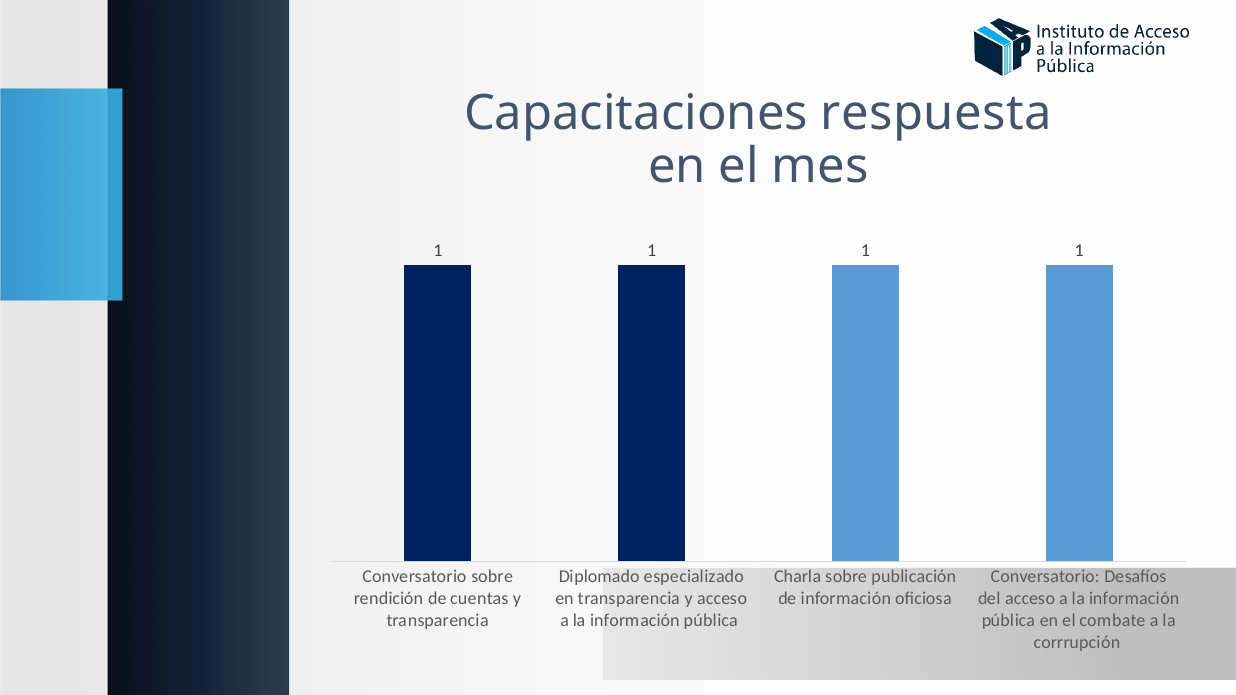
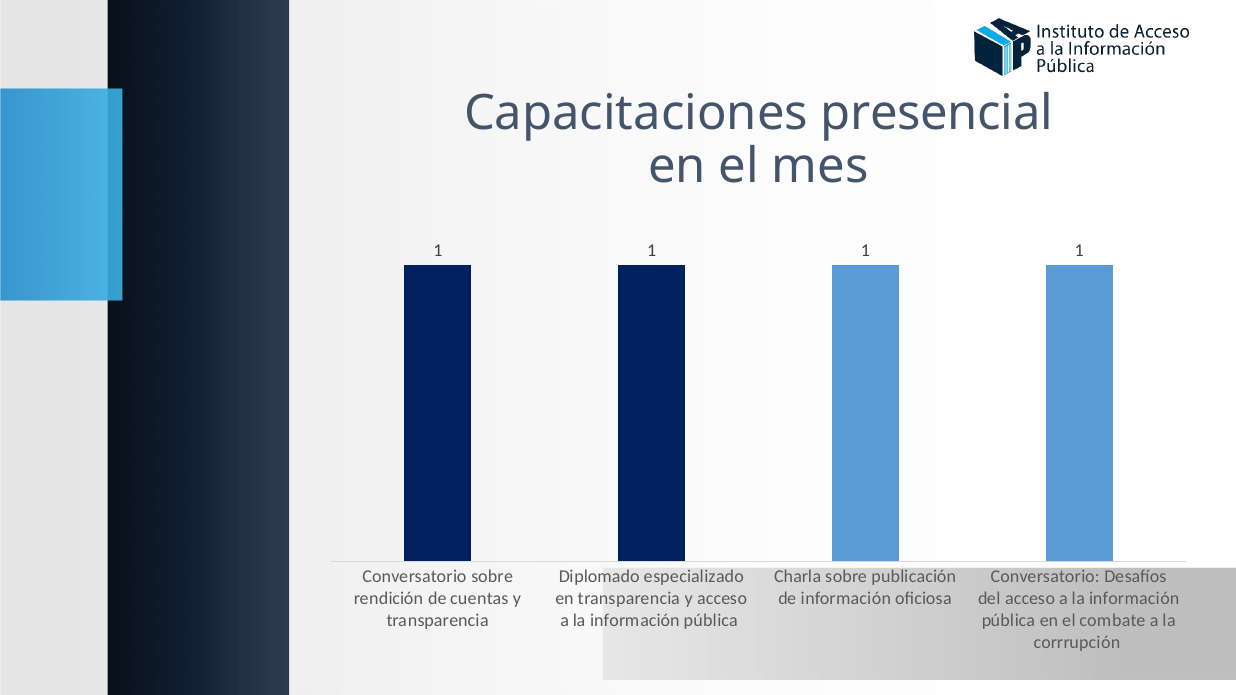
respuesta: respuesta -> presencial (937, 113)
